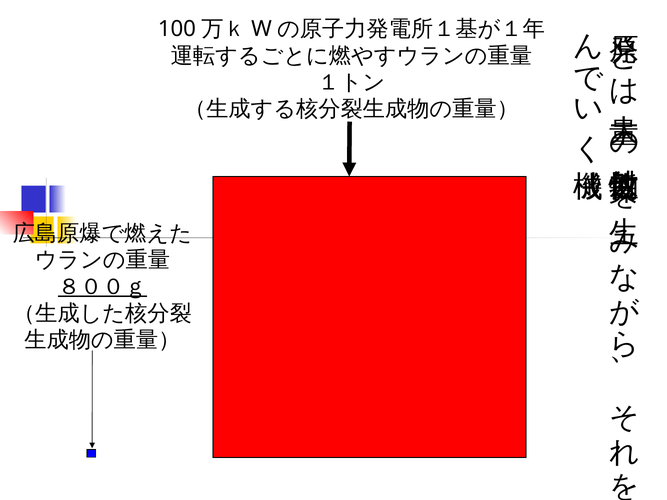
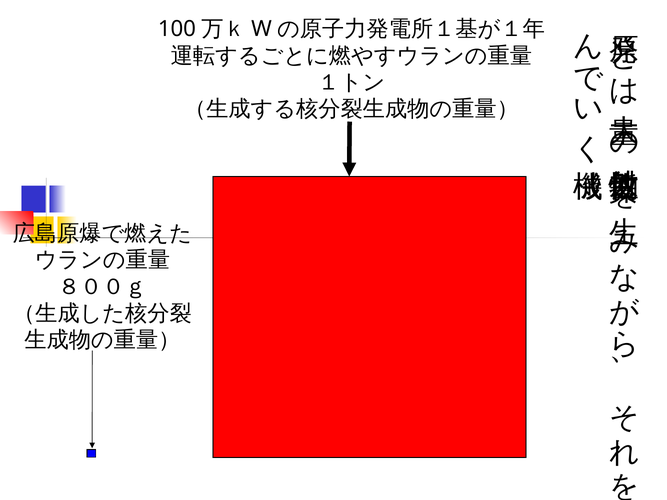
８００ｇ underline: present -> none (102, 287)
